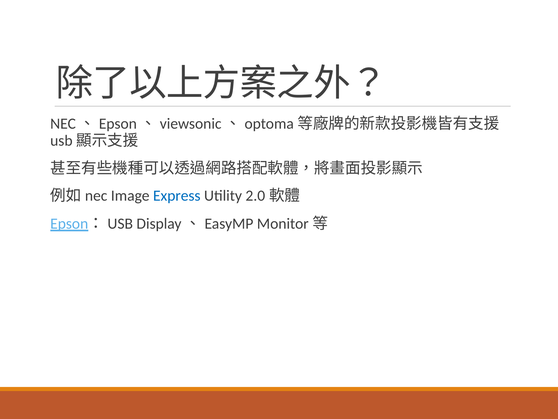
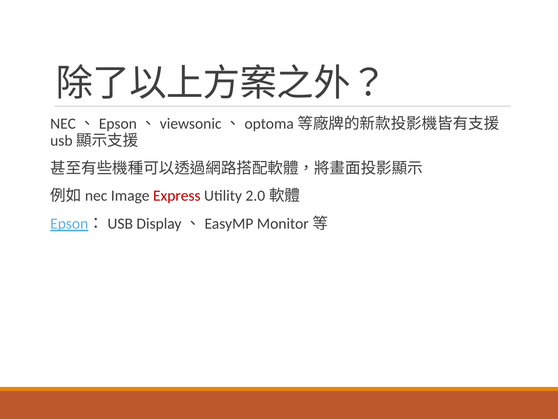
Express colour: blue -> red (177, 196)
